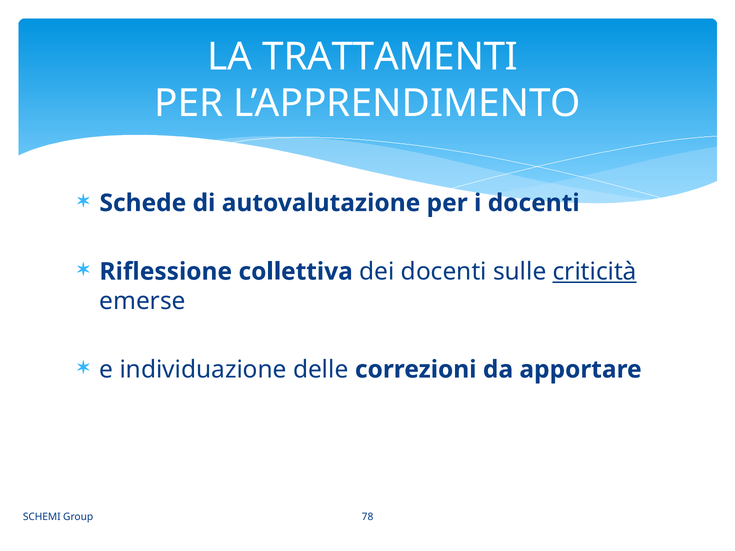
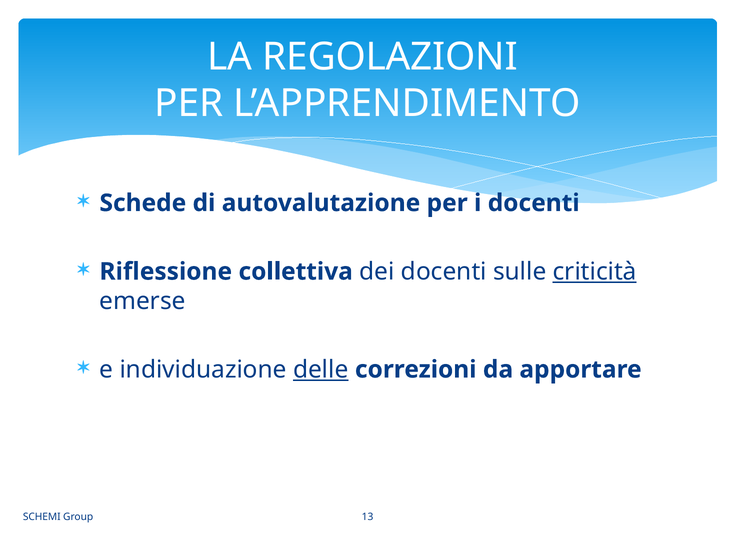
TRATTAMENTI: TRATTAMENTI -> REGOLAZIONI (390, 57)
delle underline: none -> present (321, 370)
78: 78 -> 13 (368, 517)
